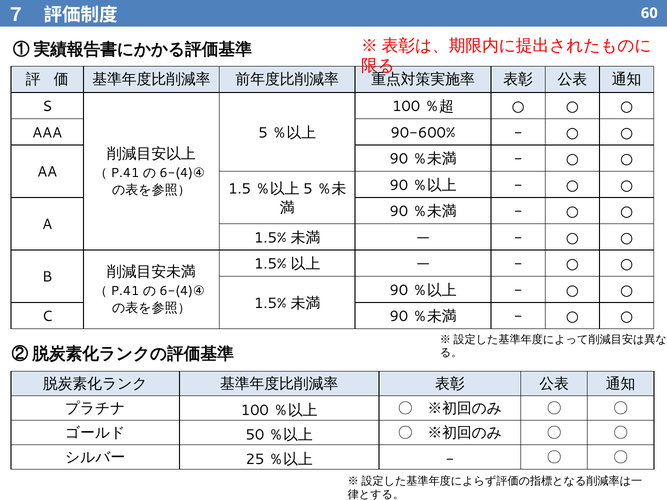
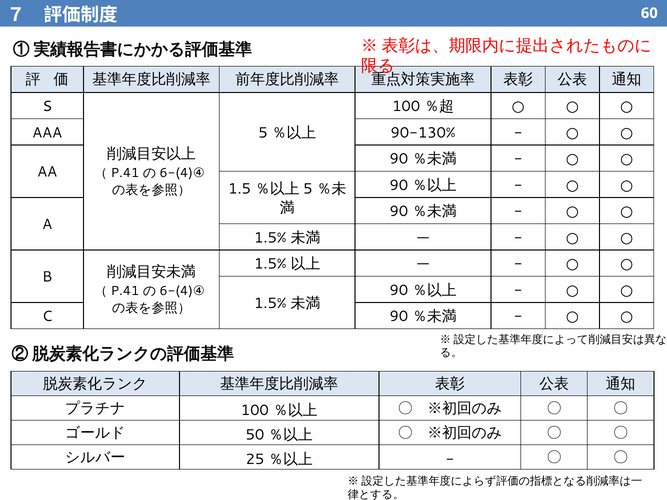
90-600%: 90-600% -> 90-130% (423, 133)
